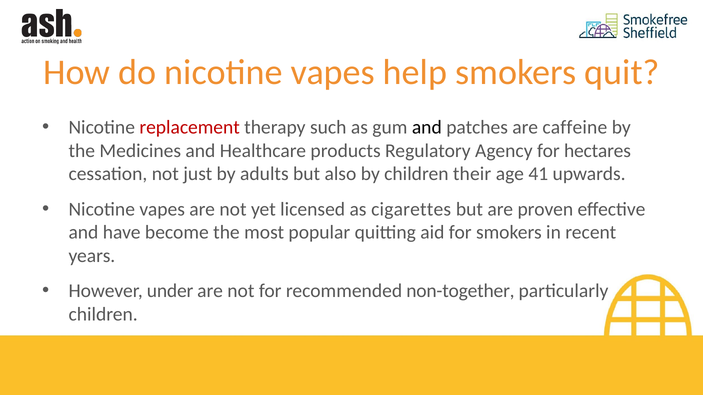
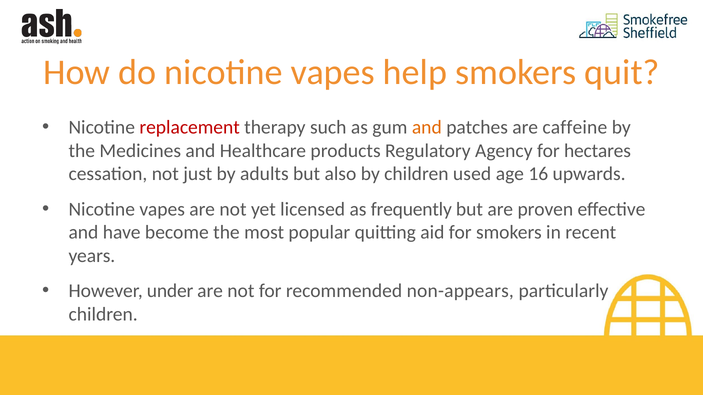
and colour: black -> orange (427, 127)
their: their -> used (472, 174)
41: 41 -> 16 (538, 174)
cigarettes: cigarettes -> frequently (411, 209)
non-together: non-together -> non-appears (460, 291)
